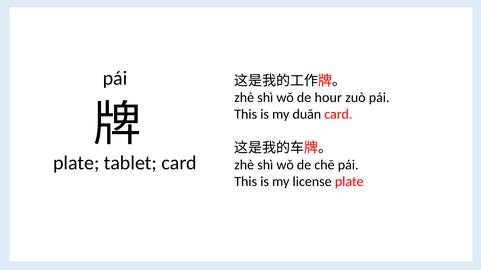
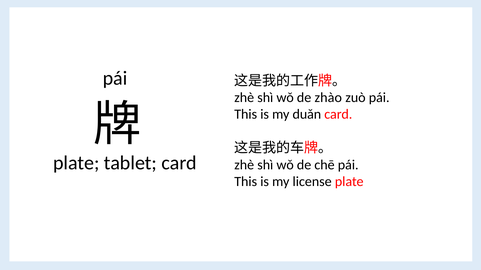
hour: hour -> zhào (328, 98)
